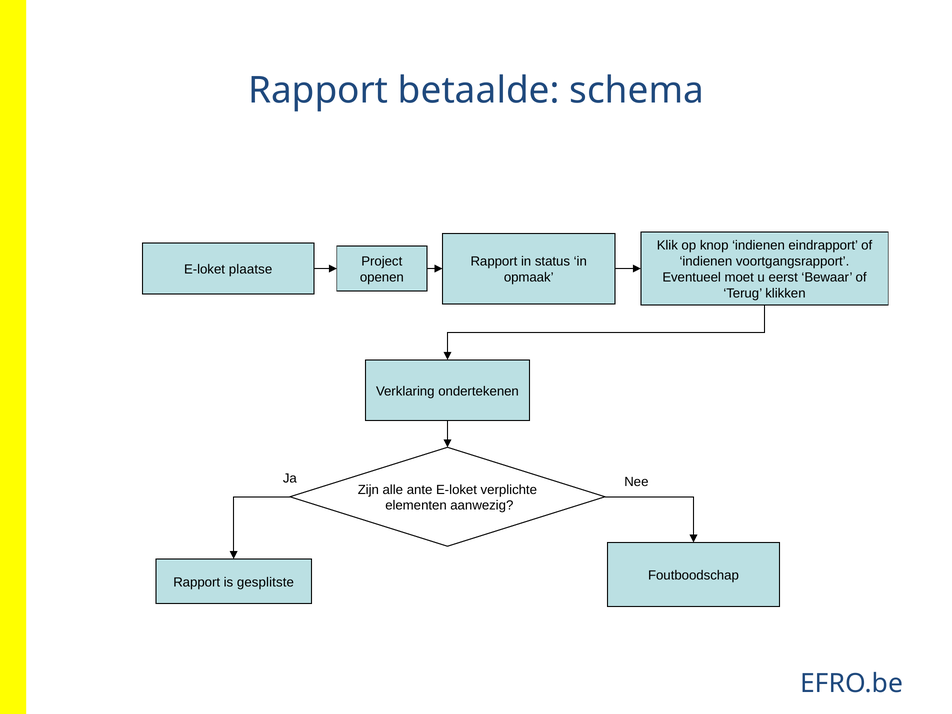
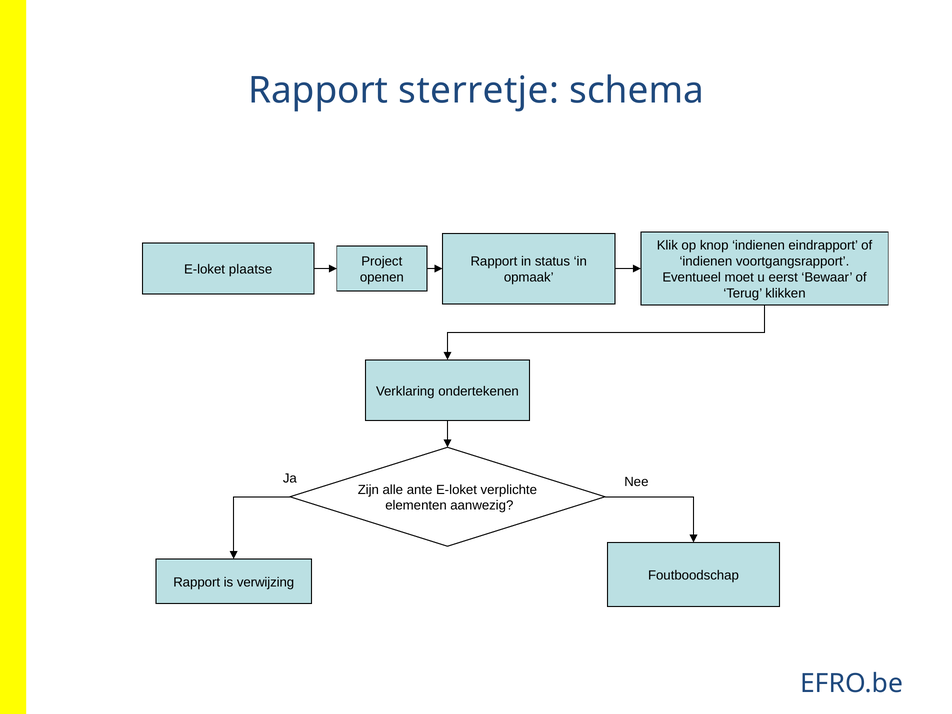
betaalde: betaalde -> sterretje (479, 91)
gesplitste: gesplitste -> verwijzing (266, 582)
